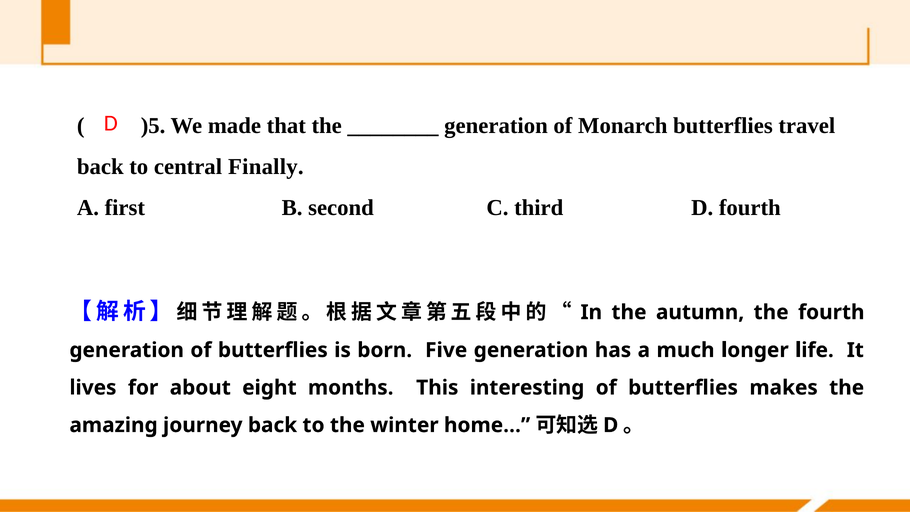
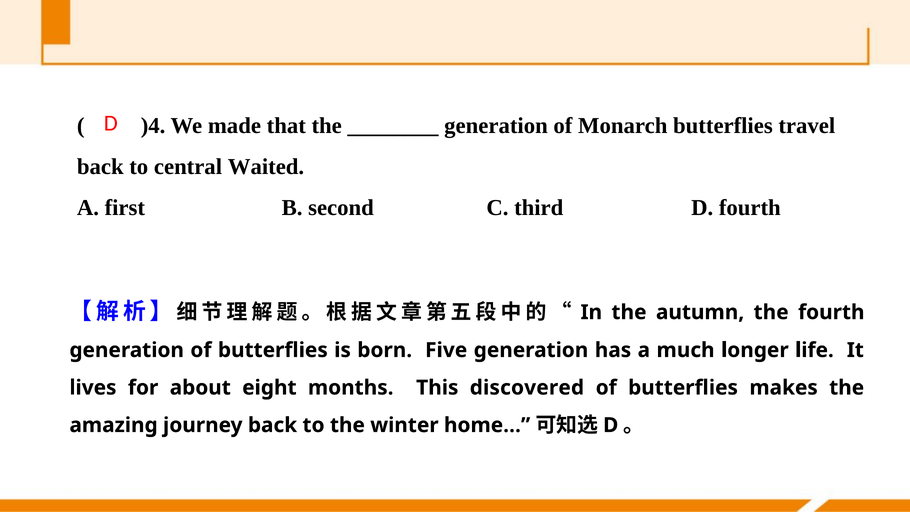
)5: )5 -> )4 (153, 126)
Finally: Finally -> Waited (266, 167)
interesting: interesting -> discovered (527, 388)
